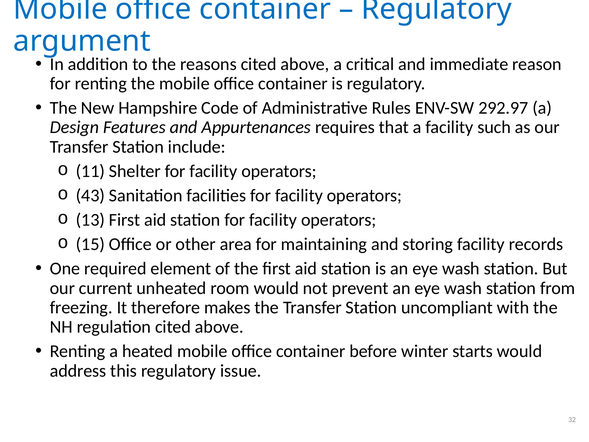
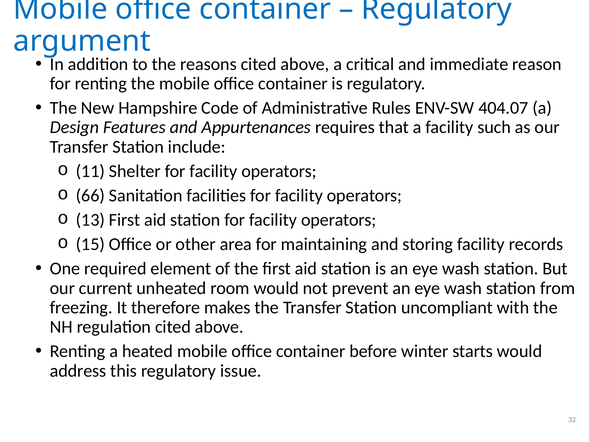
292.97: 292.97 -> 404.07 (503, 108)
43: 43 -> 66 (90, 195)
